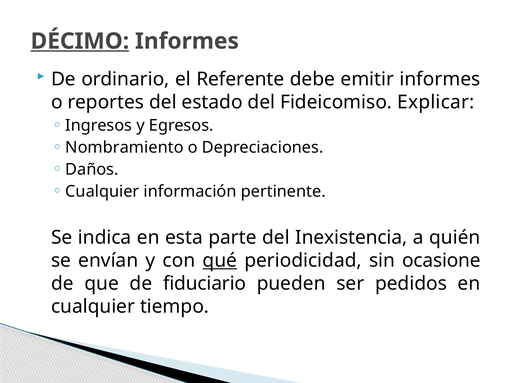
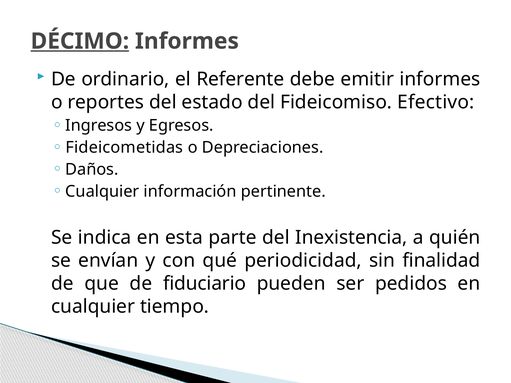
Explicar: Explicar -> Efectivo (436, 102)
Nombramiento: Nombramiento -> Fideicometidas (124, 148)
qué underline: present -> none (220, 261)
ocasione: ocasione -> finalidad (441, 261)
